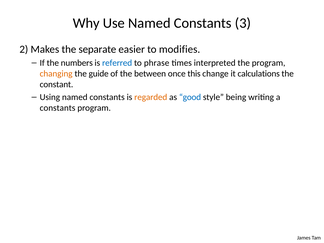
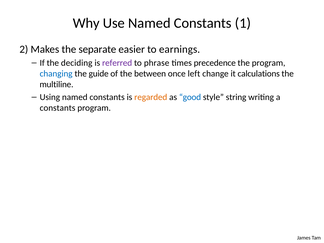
3: 3 -> 1 (243, 23)
modifies: modifies -> earnings (180, 49)
numbers: numbers -> deciding (77, 63)
referred colour: blue -> purple (117, 63)
interpreted: interpreted -> precedence (215, 63)
changing colour: orange -> blue (56, 74)
this: this -> left (194, 74)
constant: constant -> multiline (56, 85)
being: being -> string (236, 97)
